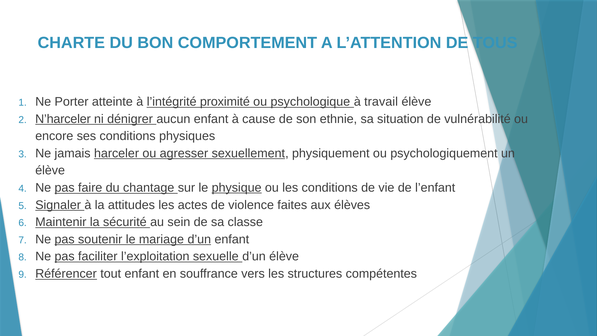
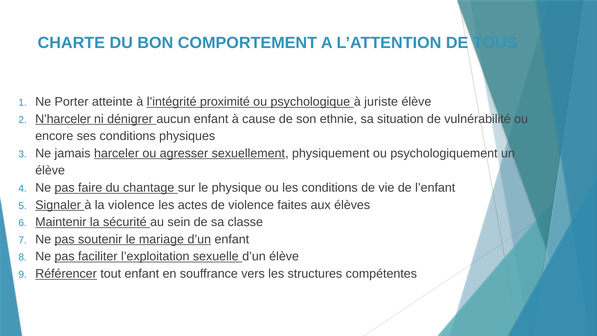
travail: travail -> juriste (381, 102)
physique underline: present -> none (237, 188)
la attitudes: attitudes -> violence (131, 205)
